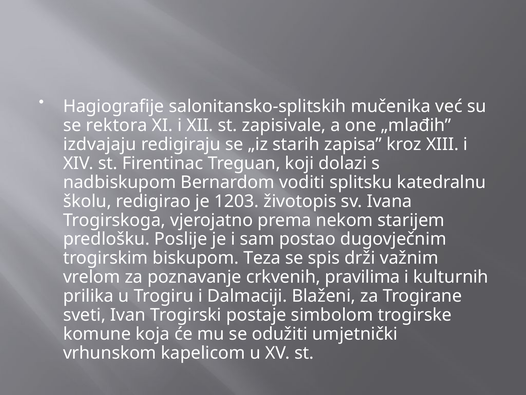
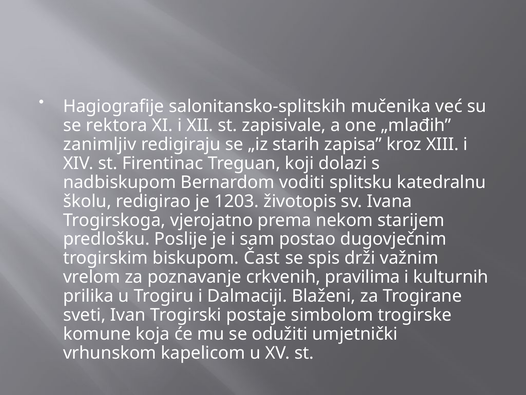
izdvajaju: izdvajaju -> zanimljiv (100, 144)
Teza: Teza -> Čast (262, 258)
